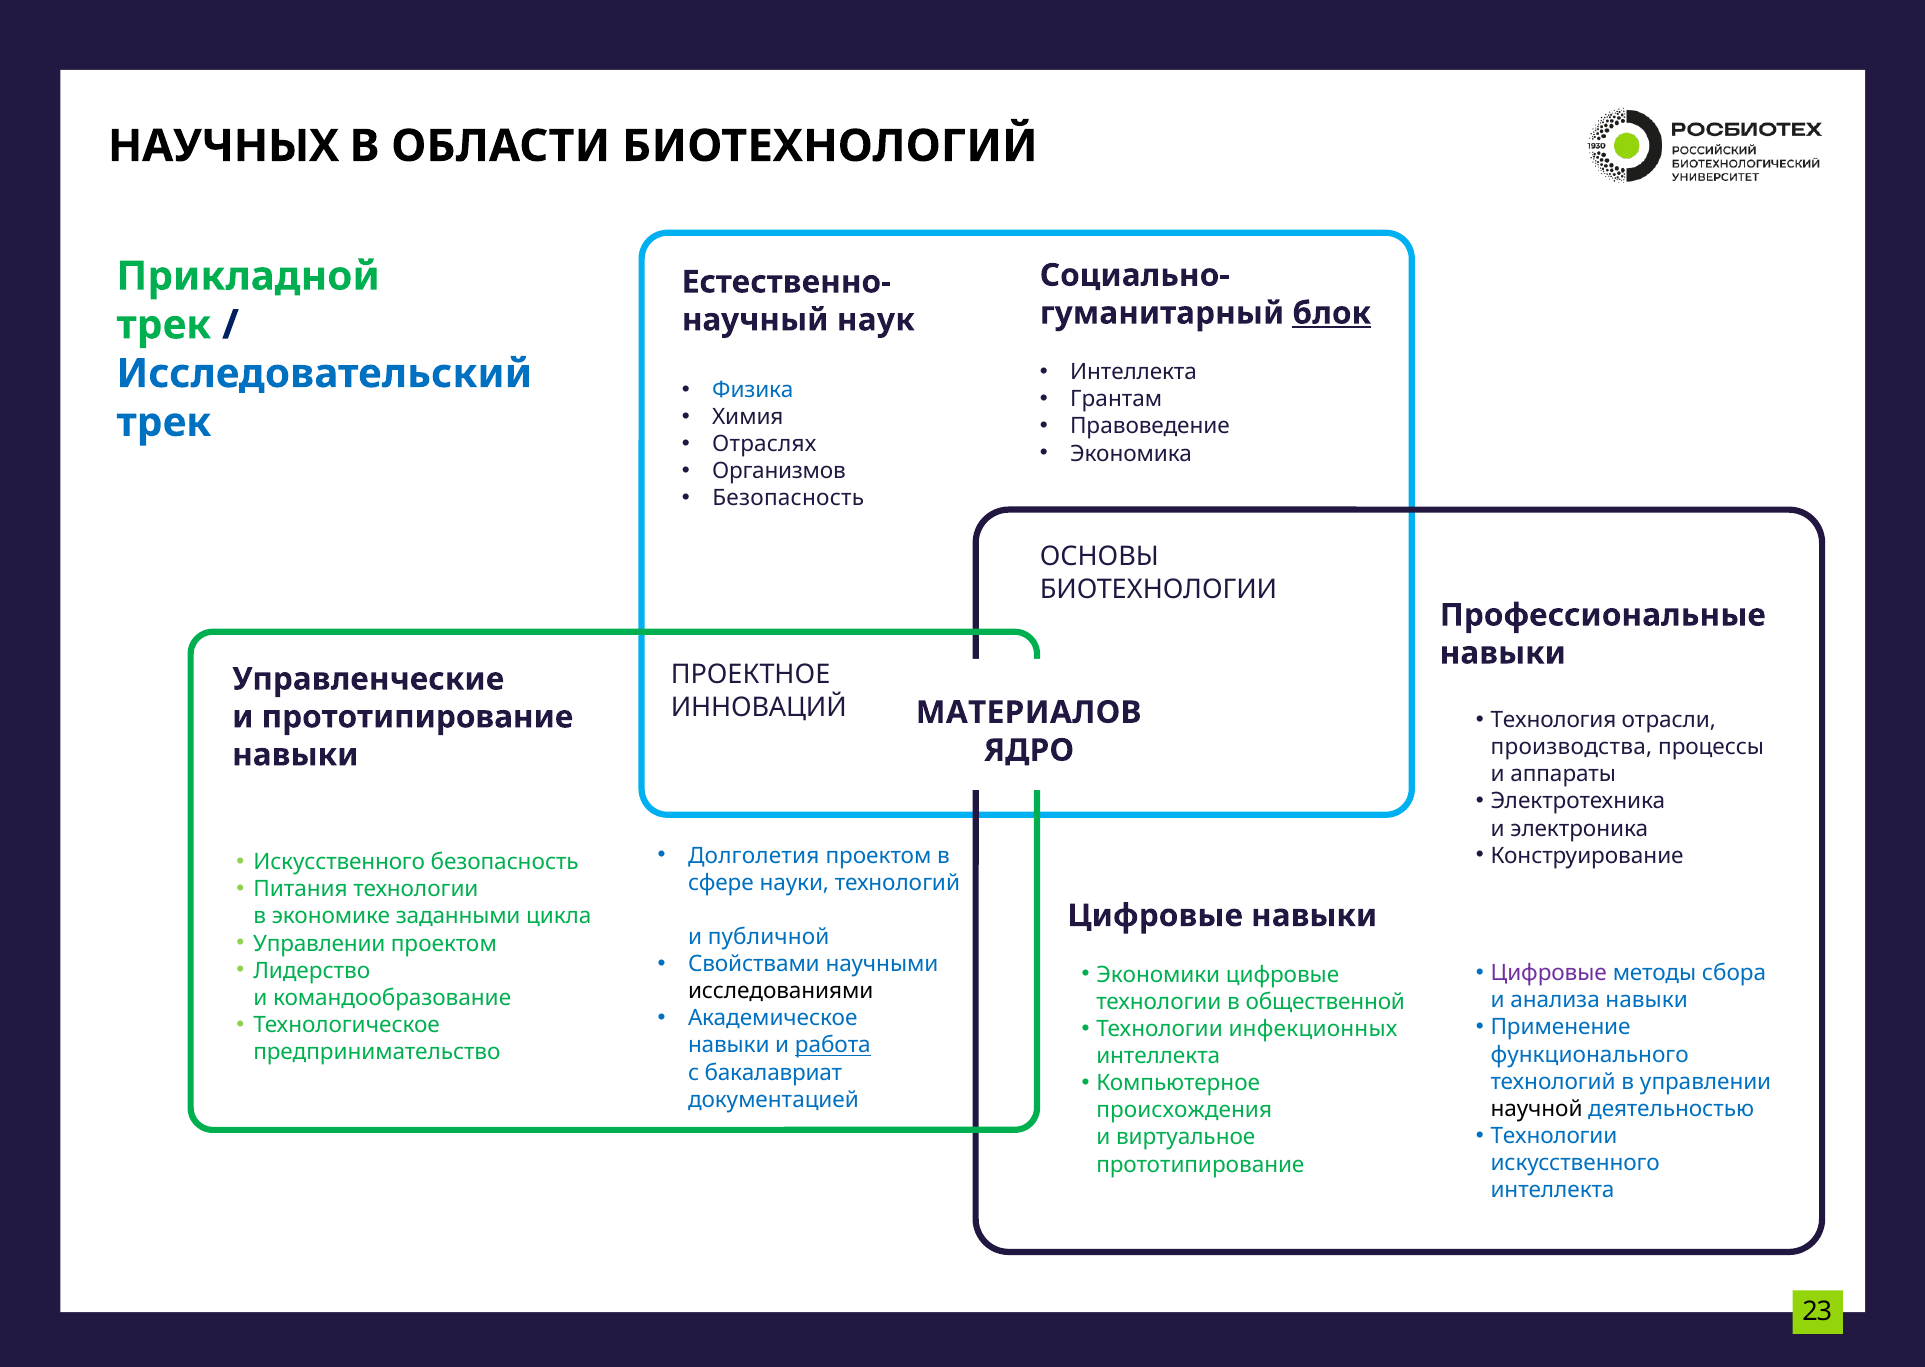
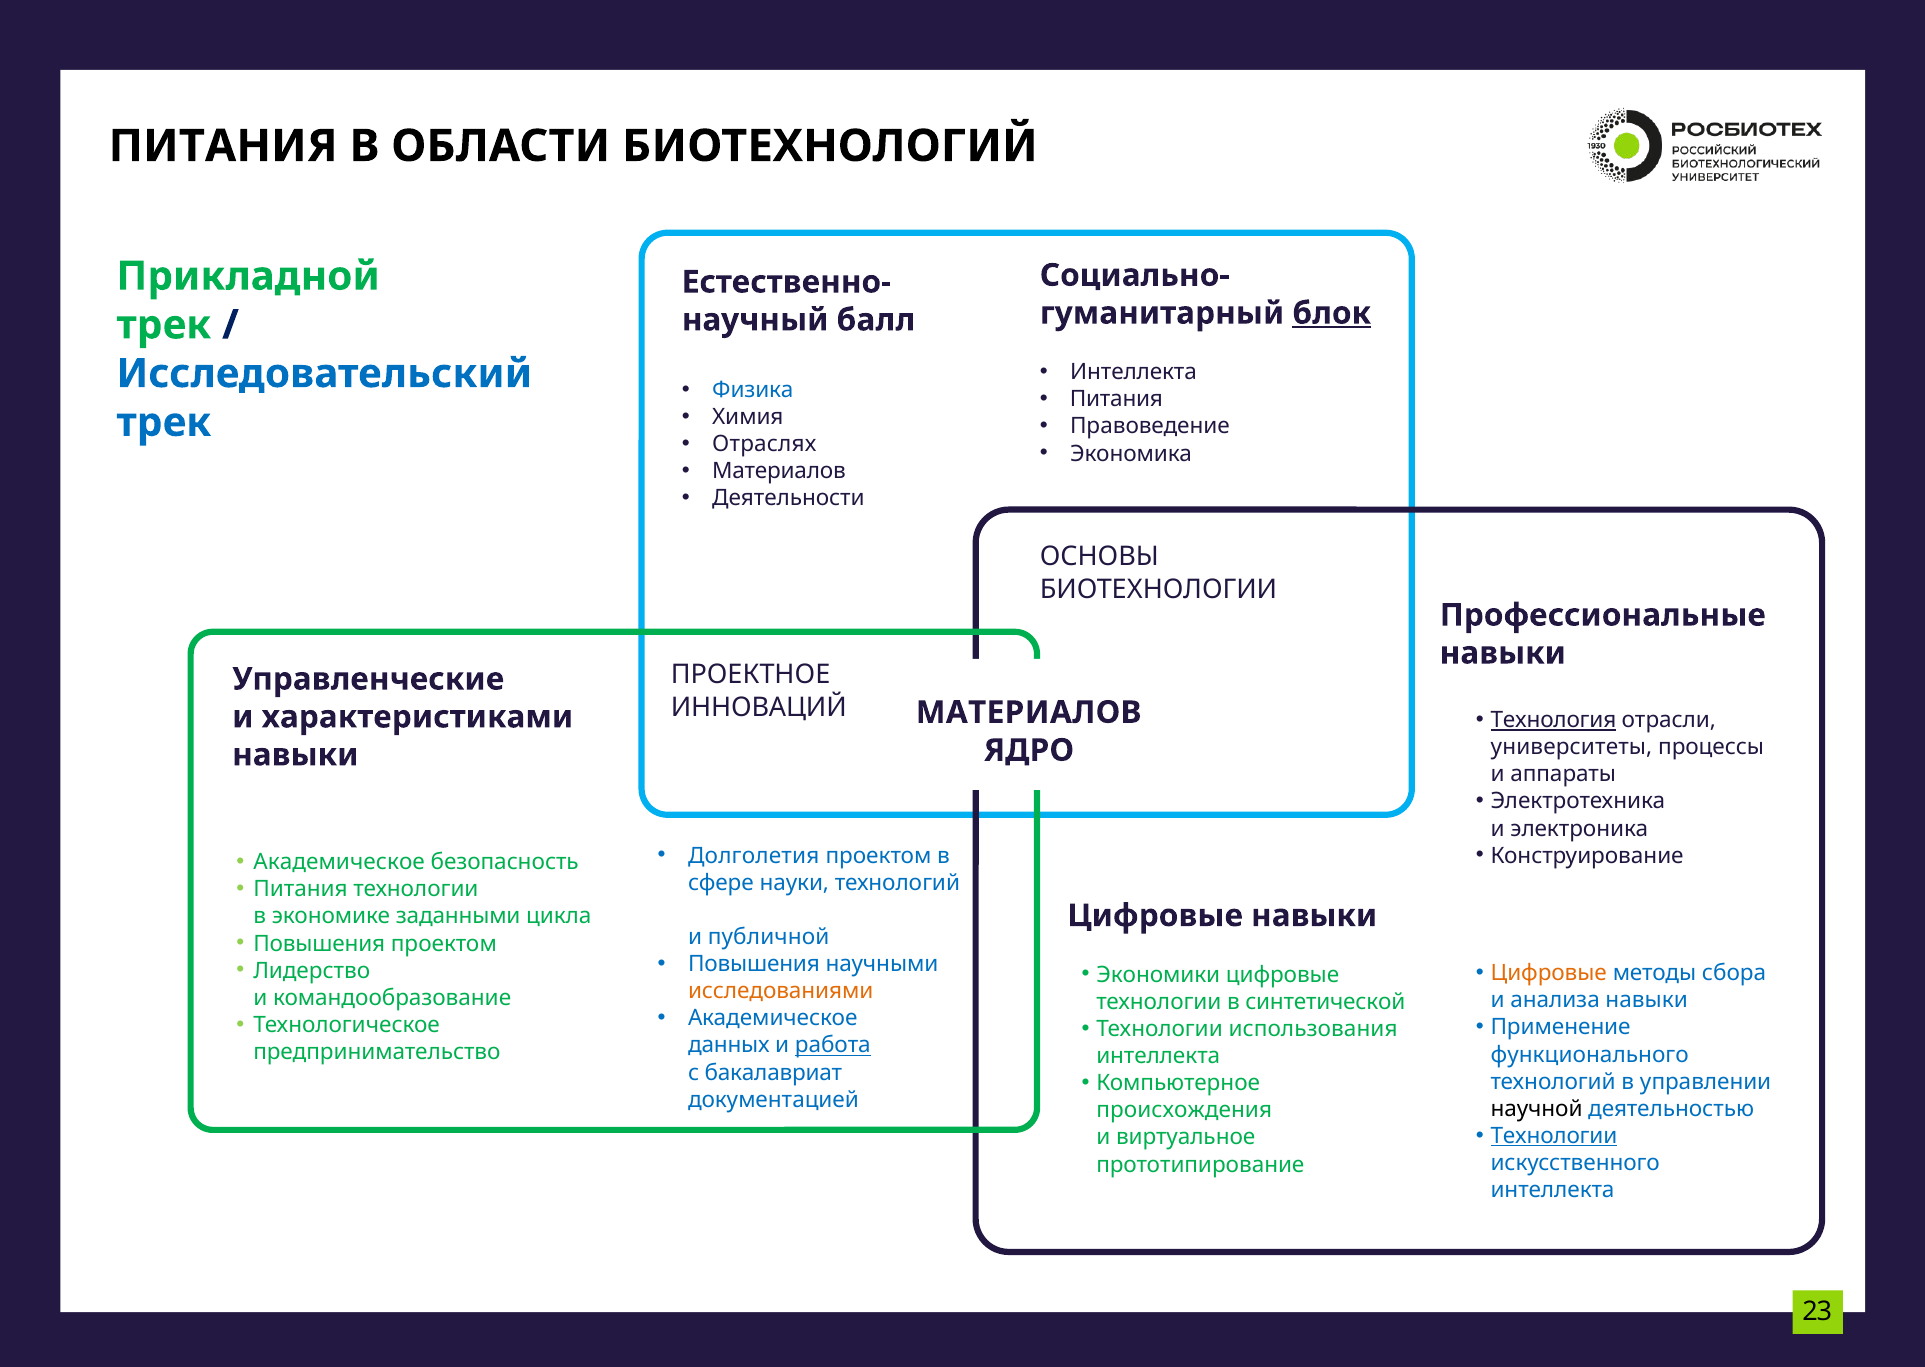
НАУЧНЫХ: НАУЧНЫХ -> ПИТАНИЯ (223, 146)
наук: наук -> балл (876, 320)
Грантам: Грантам -> Питания (1116, 400)
Организмов: Организмов -> Материалов (779, 471)
Безопасность: Безопасность -> Деятельности (788, 498)
Технология underline: none -> present (1553, 720)
и прототипирование: прототипирование -> характеристиками (417, 717)
производства: производства -> университеты (1571, 748)
Искусственного: Искусственного -> Академическое (339, 863)
Управлении: Управлении -> Повышения (319, 944)
Свойствами: Свойствами -> Повышения (754, 965)
Цифровые colour: purple -> orange (1549, 974)
исследованиями colour: black -> orange (781, 992)
общественной: общественной -> синтетической (1325, 1002)
инфекционных: инфекционных -> использования (1313, 1029)
навыки: навыки -> данных (729, 1046)
Технологии underline: none -> present (1554, 1136)
